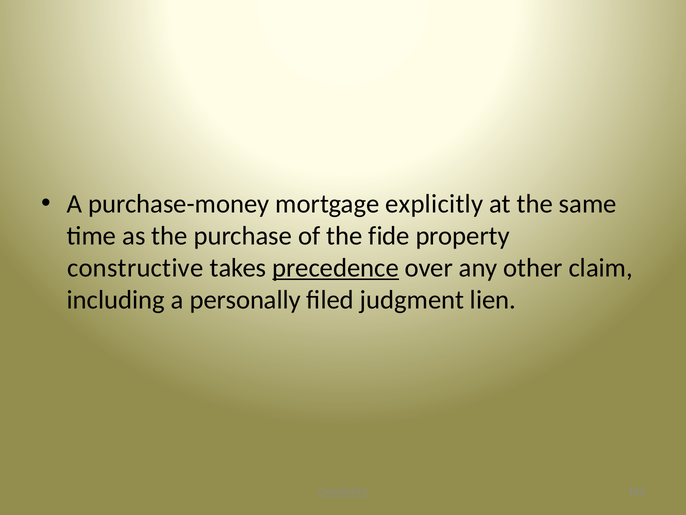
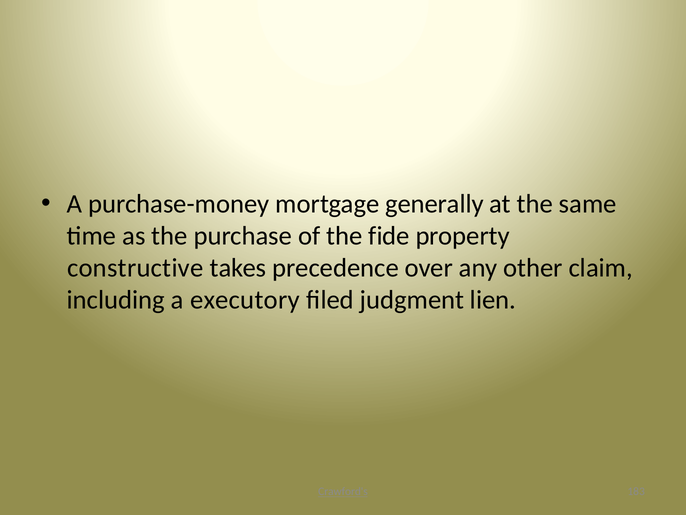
explicitly: explicitly -> generally (434, 204)
precedence underline: present -> none (336, 268)
personally: personally -> executory (245, 300)
